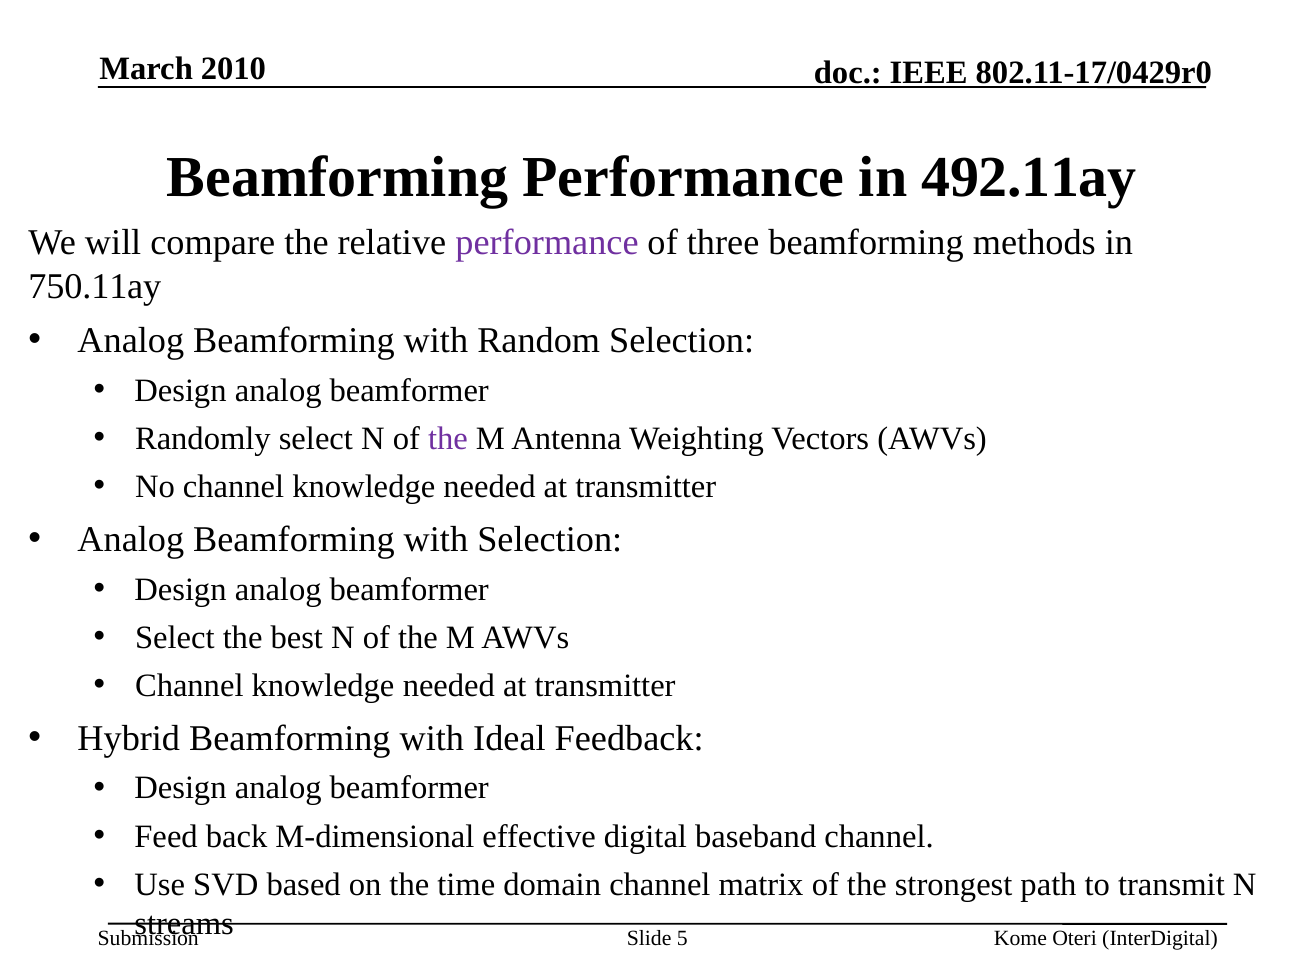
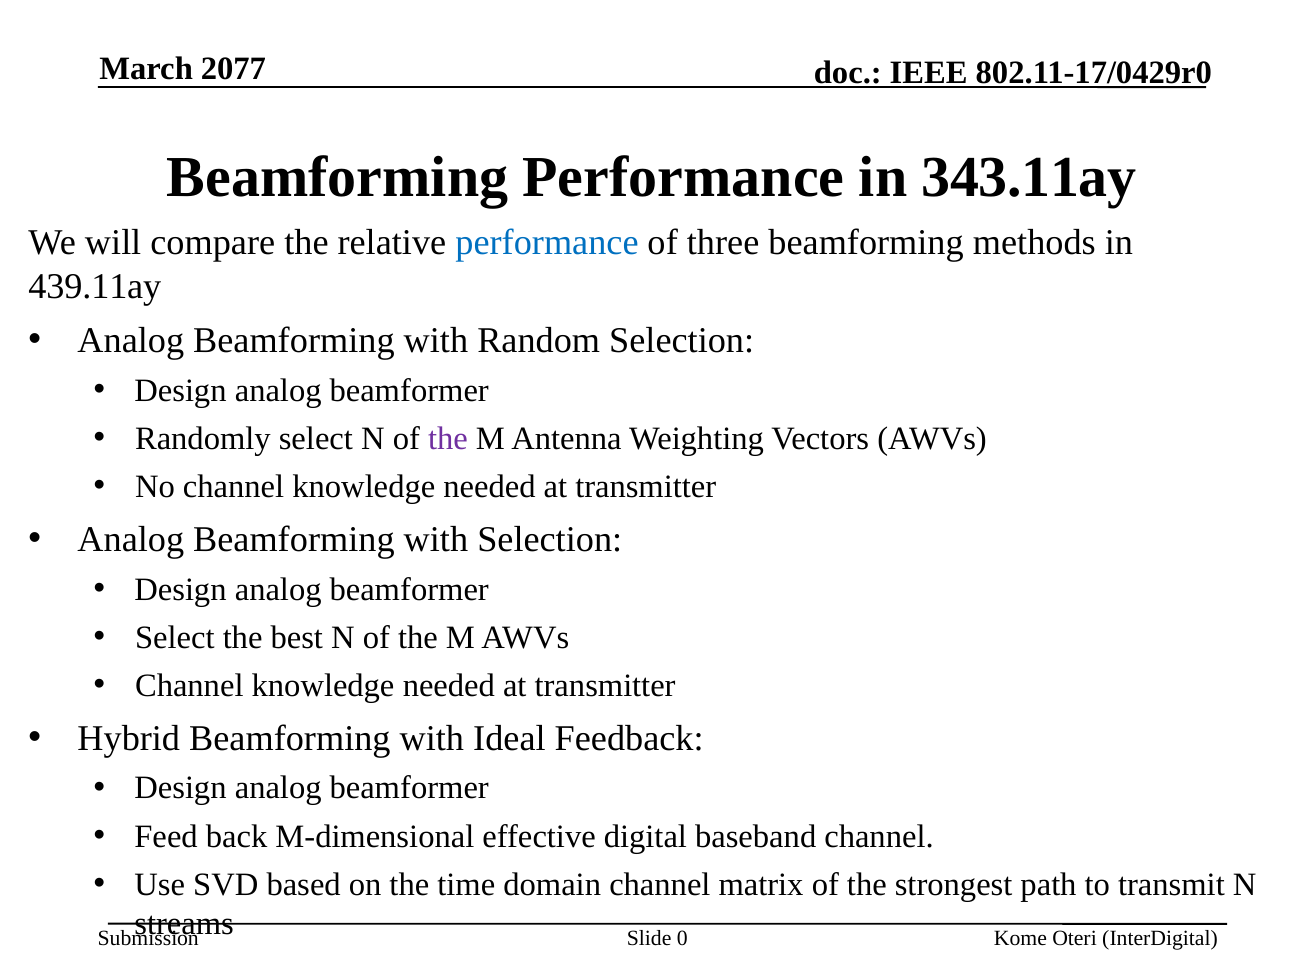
2010: 2010 -> 2077 (233, 69)
492.11ay: 492.11ay -> 343.11ay (1029, 178)
performance colour: purple -> blue (547, 243)
750.11ay: 750.11ay -> 439.11ay (95, 286)
5: 5 -> 0 (682, 938)
